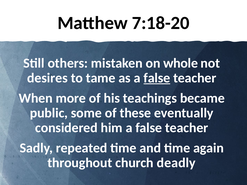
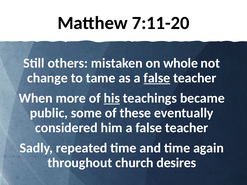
7:18-20: 7:18-20 -> 7:11-20 (161, 23)
desires: desires -> change (47, 78)
his underline: none -> present (112, 98)
deadly: deadly -> desires (176, 163)
